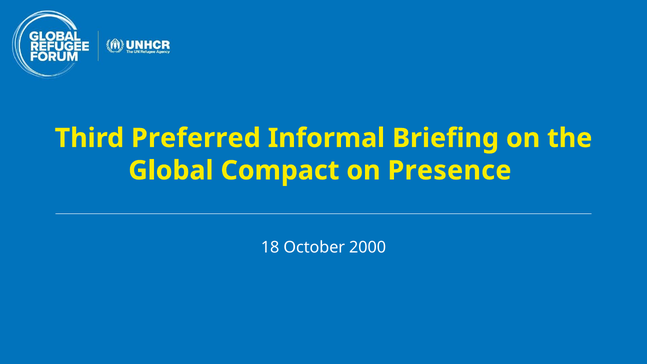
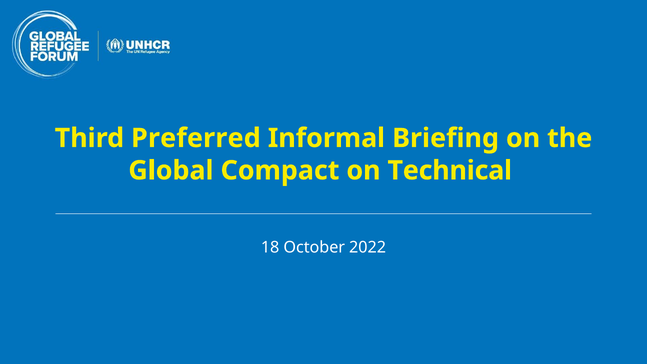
Presence: Presence -> Technical (450, 170)
2000: 2000 -> 2022 (368, 247)
